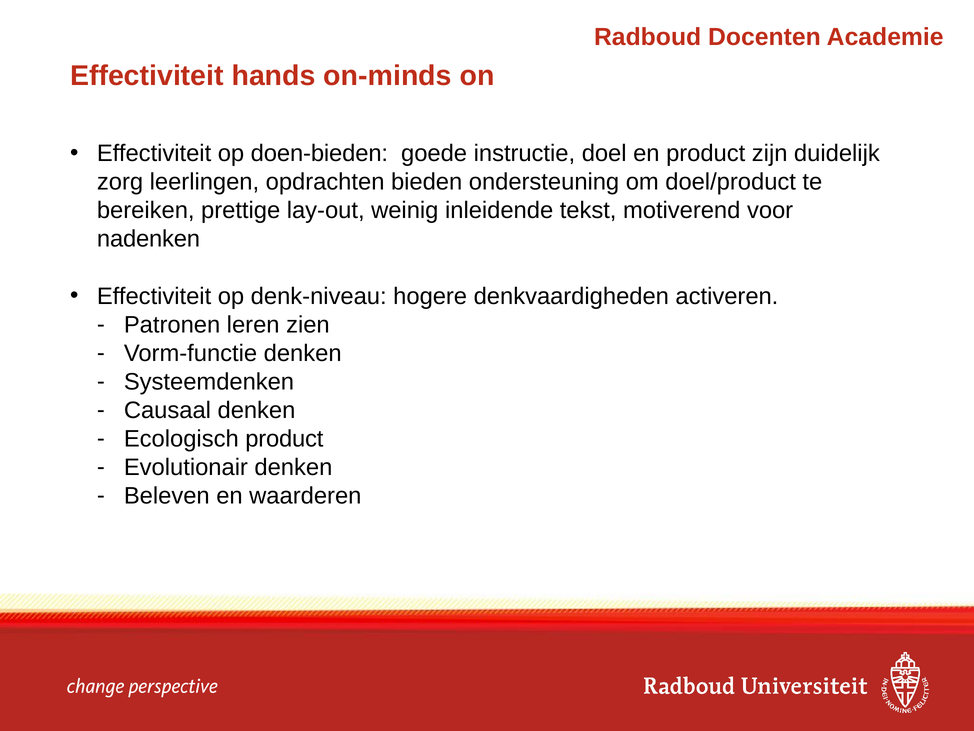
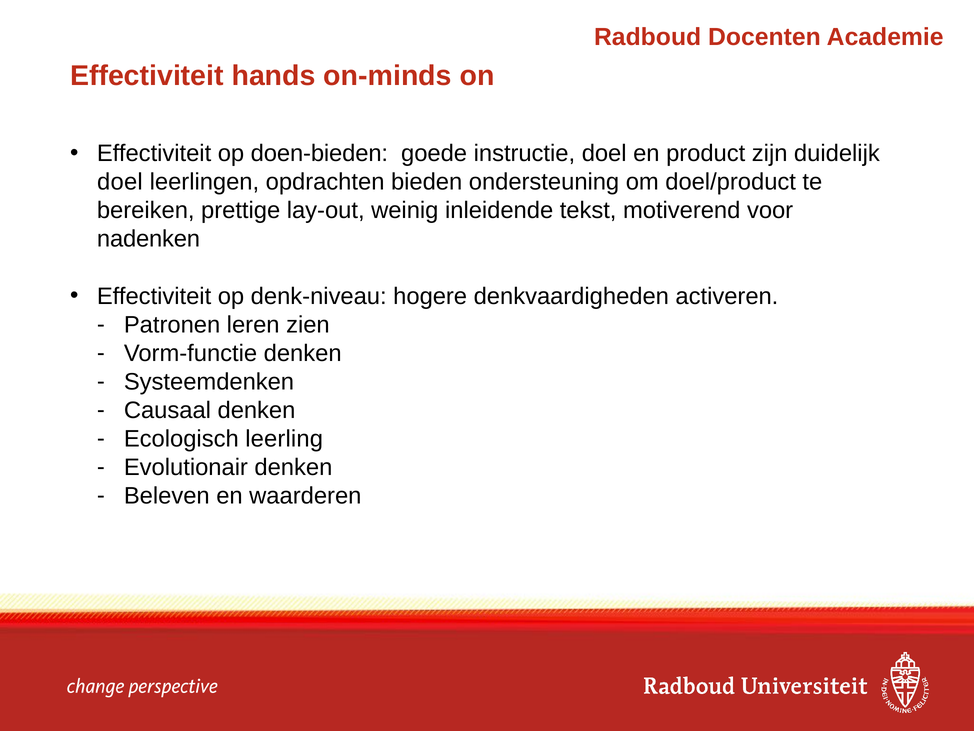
zorg: zorg -> doel (120, 182)
Ecologisch product: product -> leerling (284, 439)
